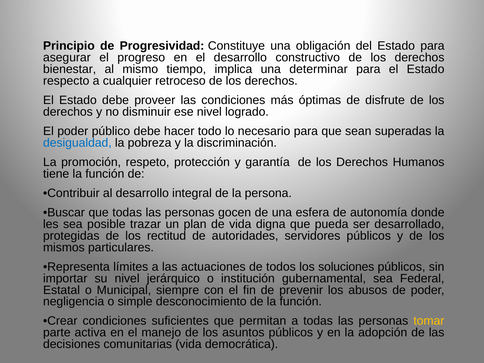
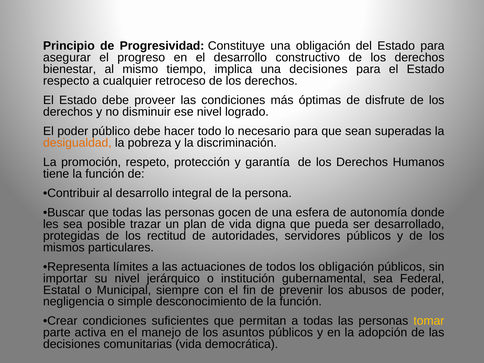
una determinar: determinar -> decisiones (319, 69)
desigualdad colour: blue -> orange (77, 143)
los soluciones: soluciones -> obligación (346, 267)
